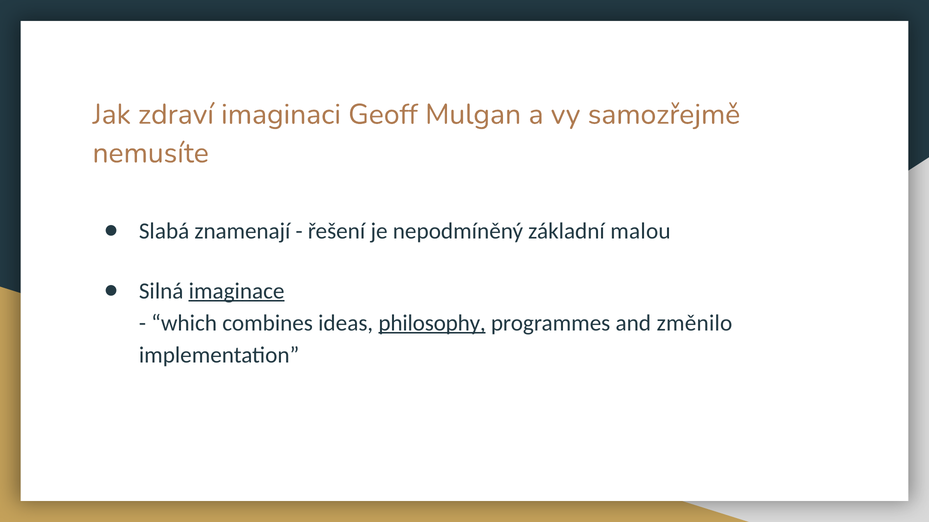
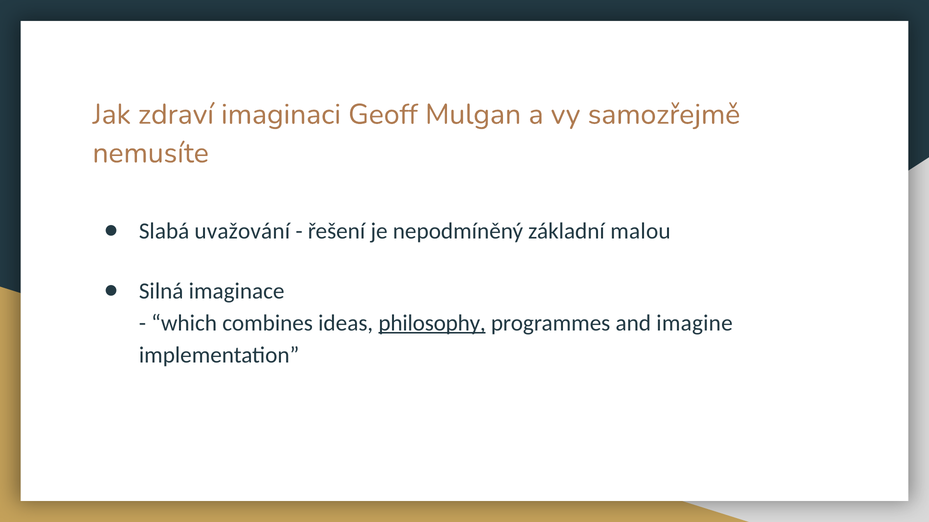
znamenají: znamenají -> uvažování (242, 231)
imaginace underline: present -> none (237, 291)
změnilo: změnilo -> imagine (695, 323)
